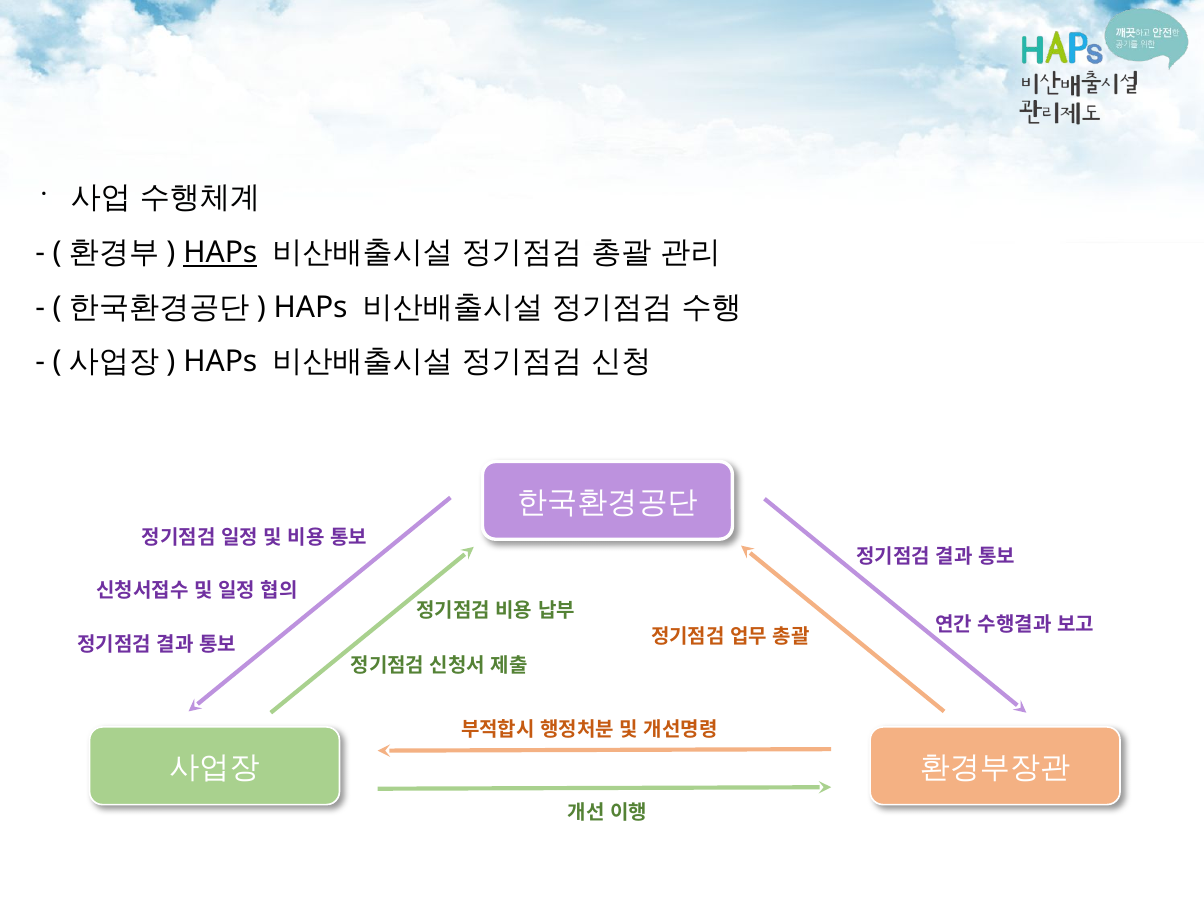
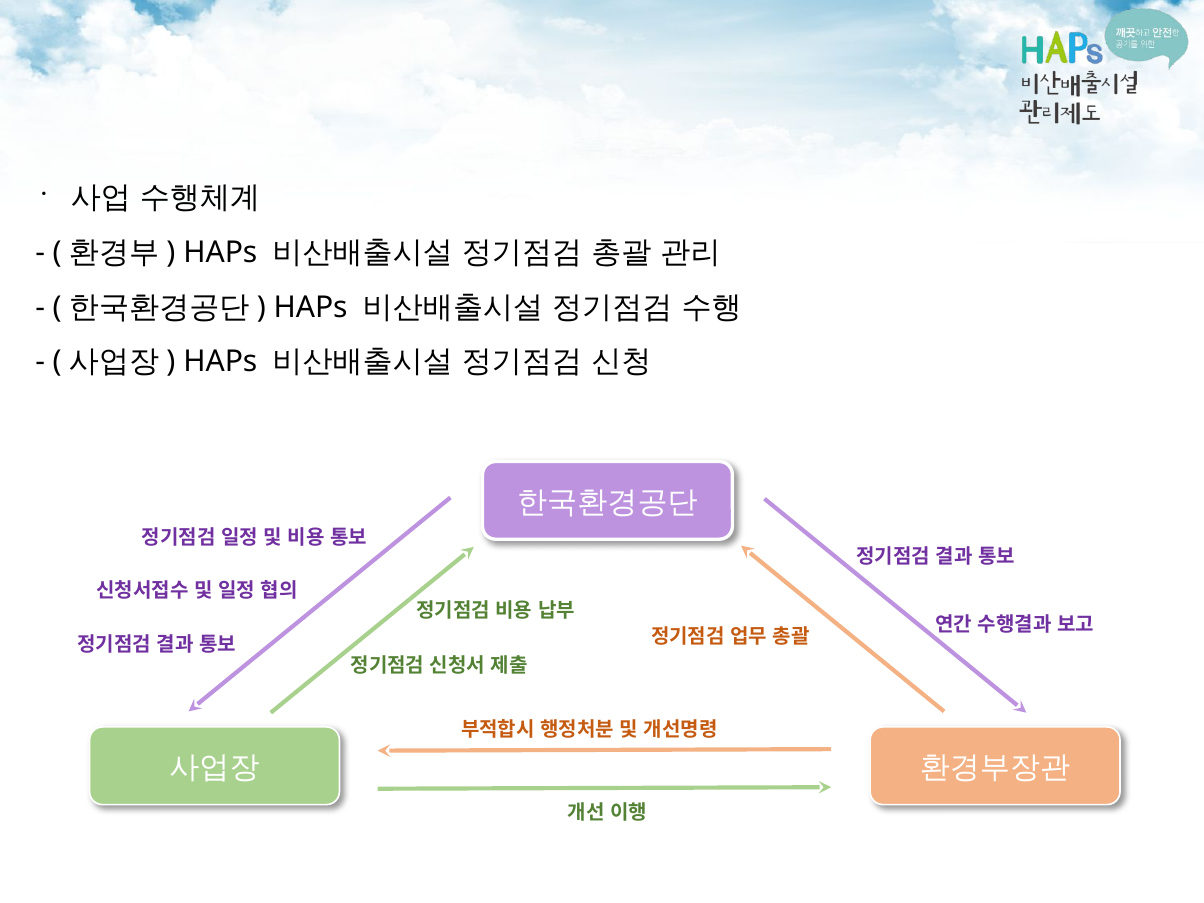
HAPs underline: present -> none (220, 253)
